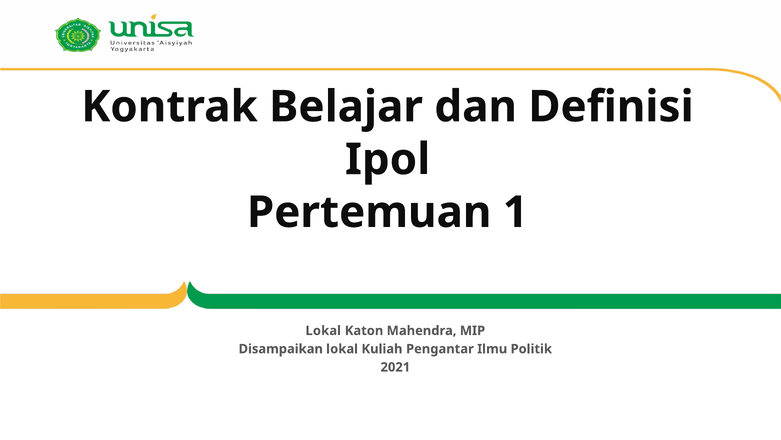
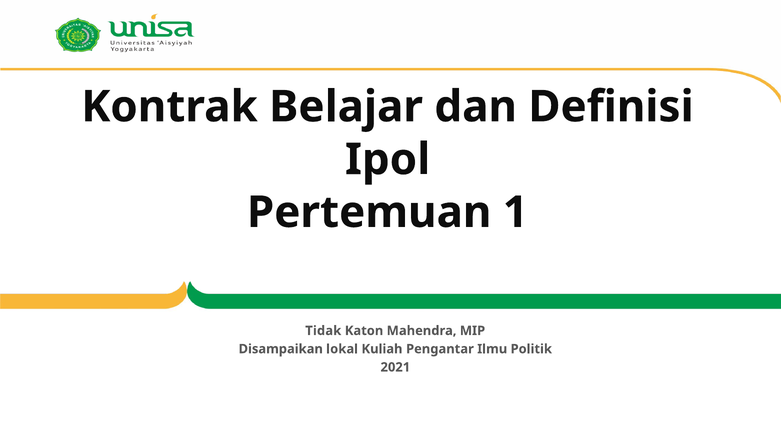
Lokal: Lokal -> Tidak (323, 330)
